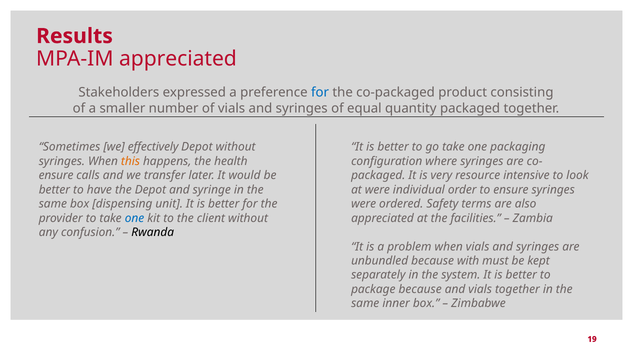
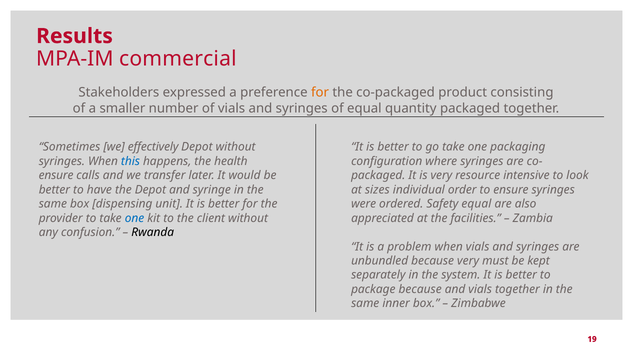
MPA-IM appreciated: appreciated -> commercial (178, 59)
for colour: blue -> orange (320, 93)
this colour: orange -> blue (130, 161)
at were: were -> sizes (377, 190)
Safety terms: terms -> equal (476, 204)
because with: with -> very (468, 261)
